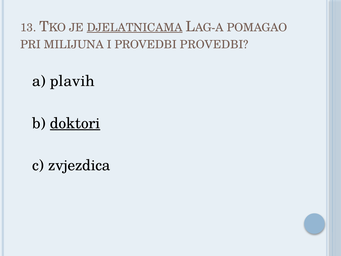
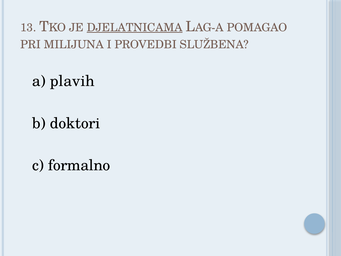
PROVEDBI PROVEDBI: PROVEDBI -> SLUŽBENA (214, 45)
doktori underline: present -> none (75, 123)
zvjezdica: zvjezdica -> formalno (79, 165)
